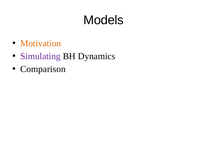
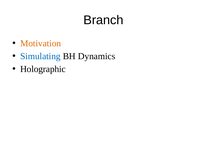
Models: Models -> Branch (103, 20)
Simulating colour: purple -> blue (40, 56)
Comparison: Comparison -> Holographic (43, 69)
